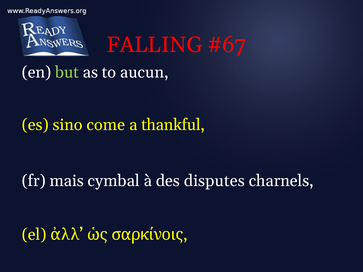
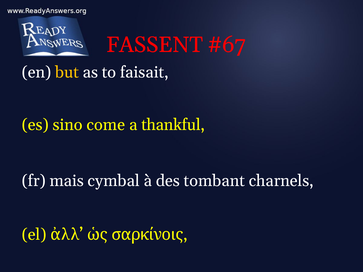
FALLING: FALLING -> FASSENT (155, 45)
but colour: light green -> yellow (67, 72)
aucun: aucun -> faisait (144, 72)
disputes: disputes -> tombant (214, 181)
